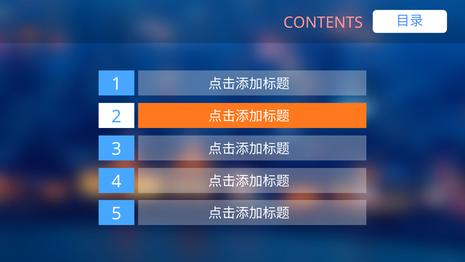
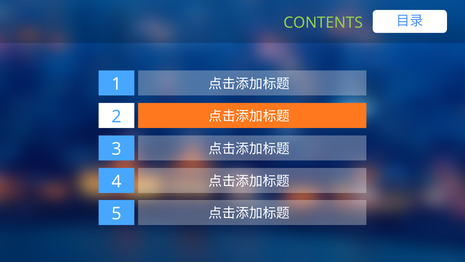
CONTENTS colour: pink -> light green (323, 23)
